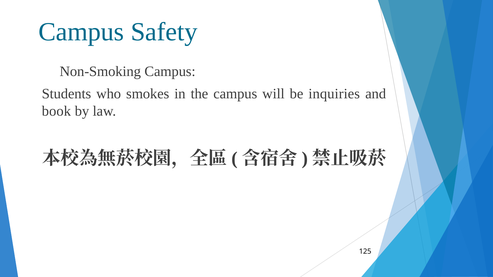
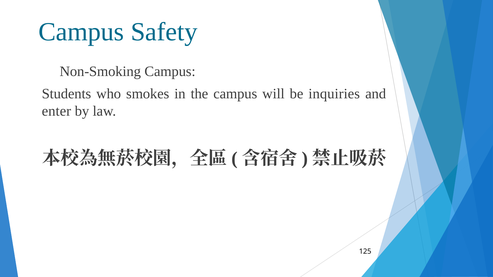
book: book -> enter (56, 111)
